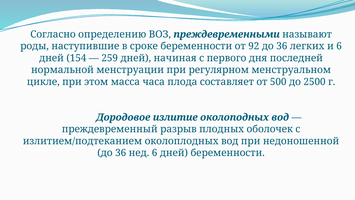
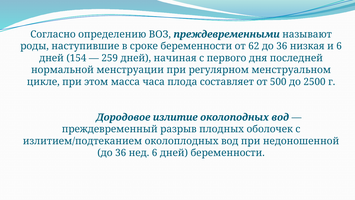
92: 92 -> 62 (254, 46)
легких: легких -> низкая (307, 46)
